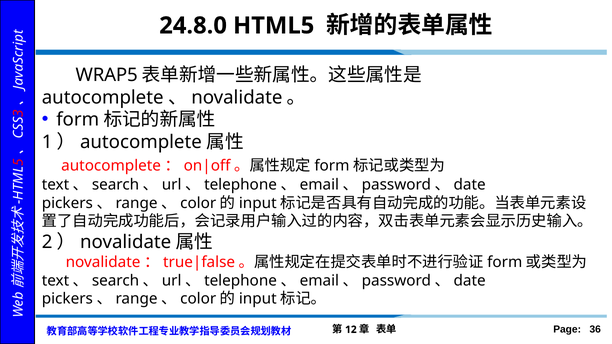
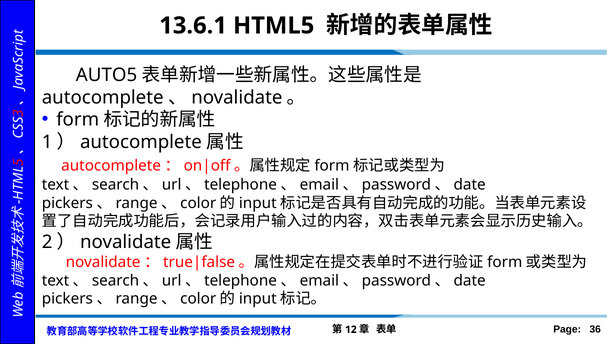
24.8.0: 24.8.0 -> 13.6.1 (193, 26)
WRAP5: WRAP5 -> AUTO5 (107, 75)
